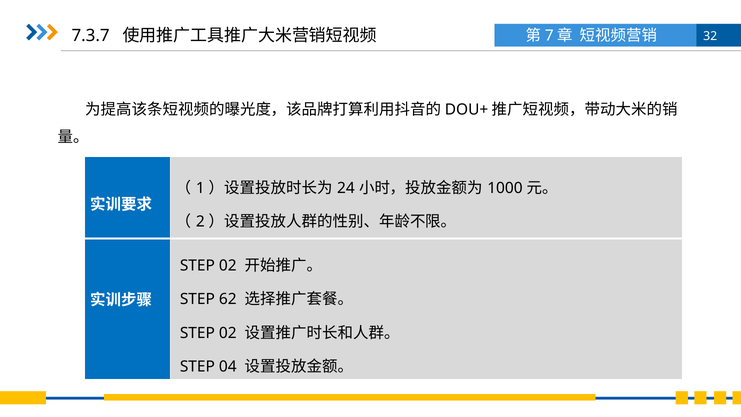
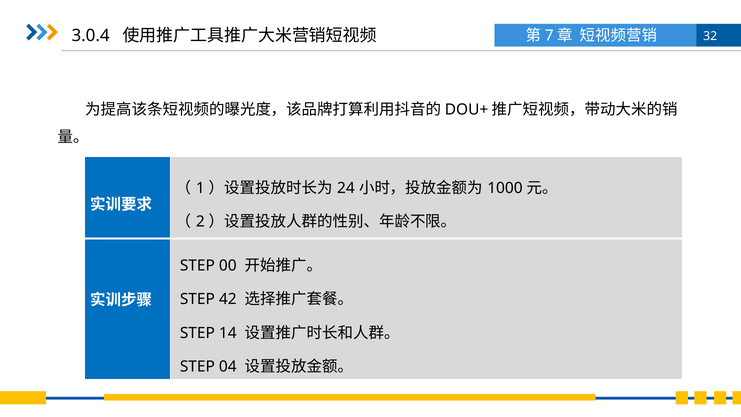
7.3.7: 7.3.7 -> 3.0.4 (91, 36)
02: 02 -> 00 (228, 265)
62: 62 -> 42 (228, 299)
02: 02 -> 14 (228, 333)
